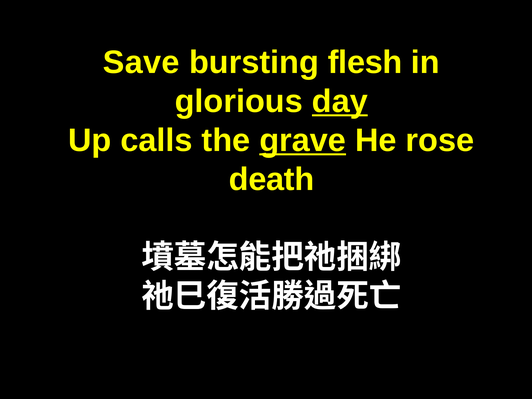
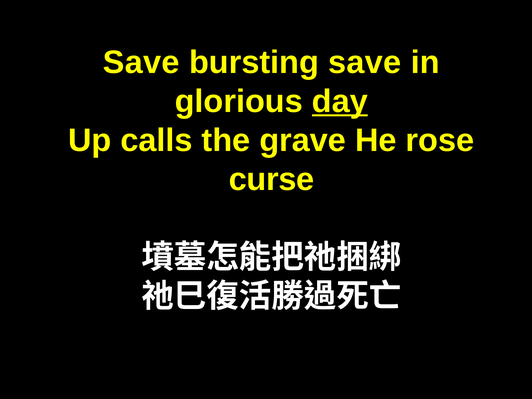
bursting flesh: flesh -> save (365, 62)
grave underline: present -> none (303, 140)
death: death -> curse (272, 179)
